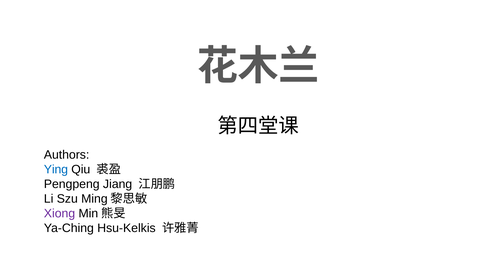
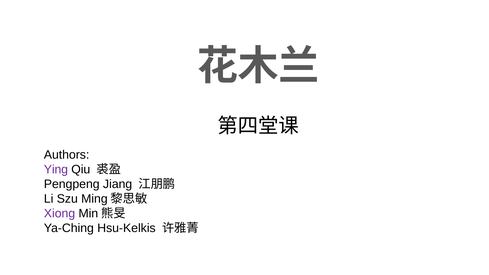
Ying colour: blue -> purple (56, 170)
